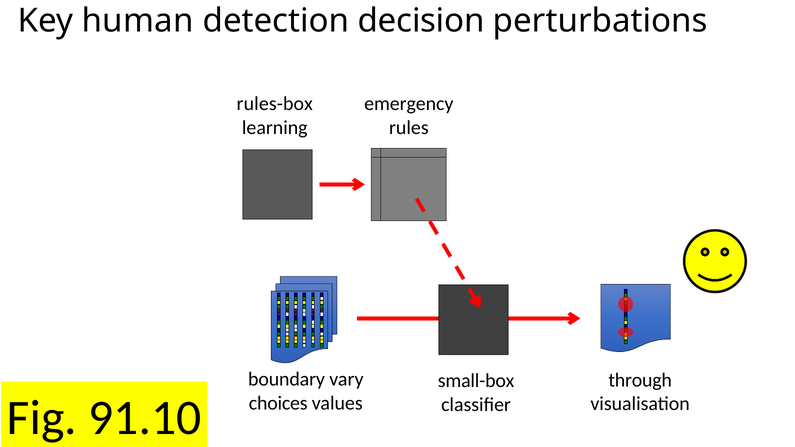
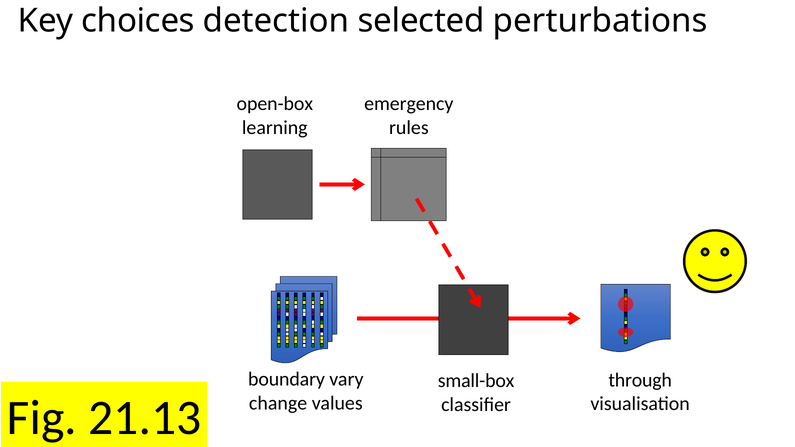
human: human -> choices (138, 21)
decision: decision -> selected (421, 21)
rules-box: rules-box -> open-box (275, 104)
choices: choices -> change (278, 403)
91.10: 91.10 -> 21.13 (145, 418)
